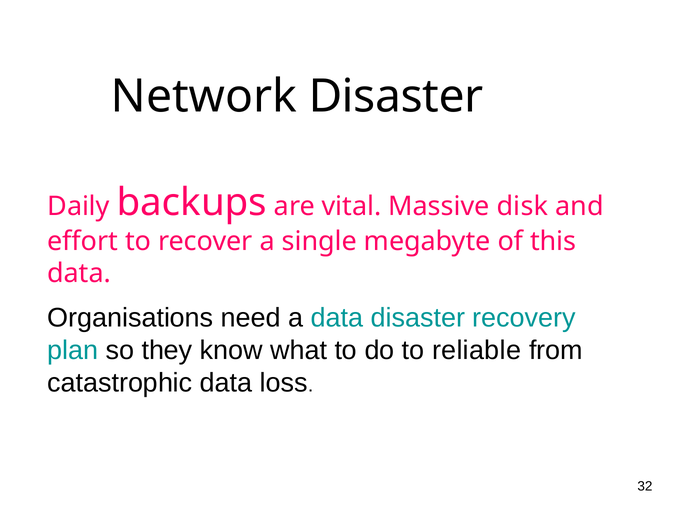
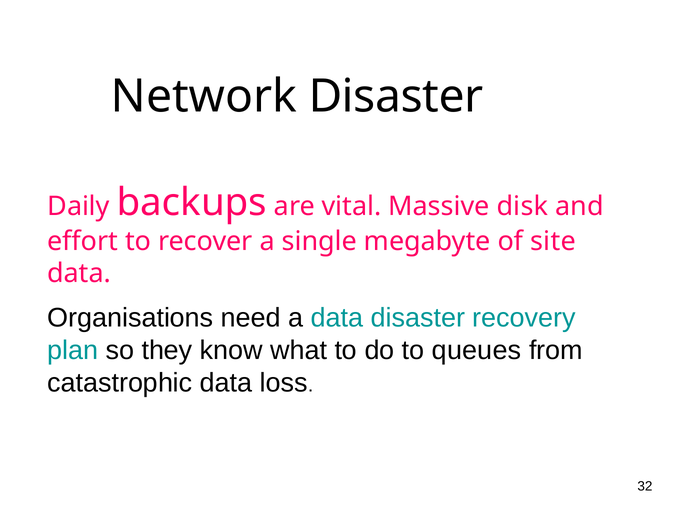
this: this -> site (553, 241)
reliable: reliable -> queues (477, 351)
